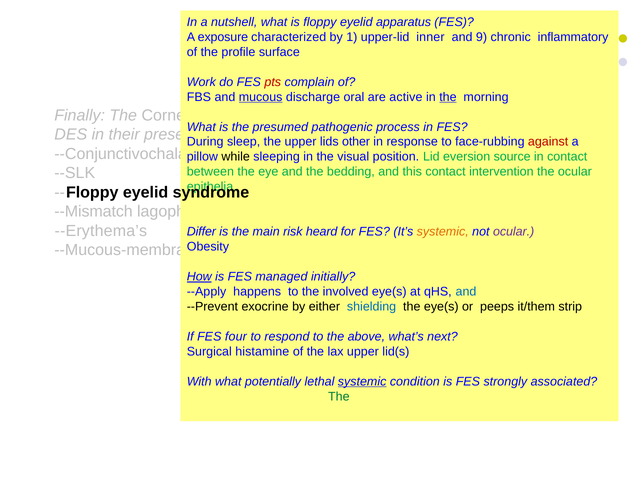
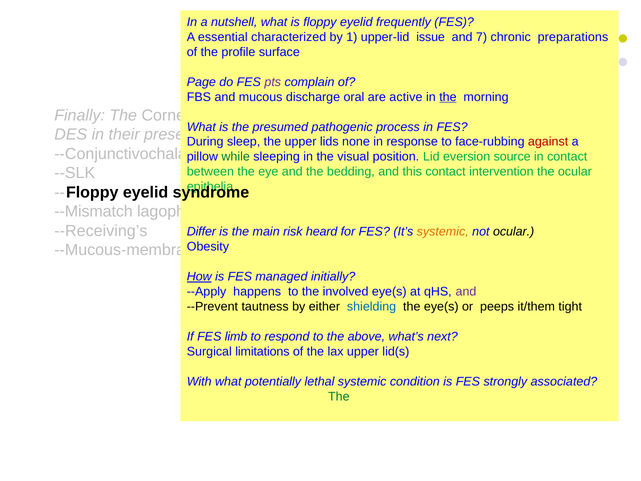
apparatus: apparatus -> frequently (404, 22)
exposure: exposure -> essential (223, 37)
inner: inner -> issue (431, 37)
9: 9 -> 7 (481, 37)
inflammatory: inflammatory -> preparations (573, 37)
Work: Work -> Page (201, 82)
pts colour: red -> purple (273, 82)
mucous underline: present -> none (261, 97)
other: other -> none (356, 142)
while colour: black -> green (236, 157)
--Erythema’s: --Erythema’s -> --Receiving’s (101, 231)
ocular colour: purple -> black (514, 232)
and colour: blue -> purple (466, 291)
exocrine: exocrine -> tautness (265, 306)
strip: strip -> tight (570, 306)
four: four -> limb (236, 336)
histamine: histamine -> limitations (262, 351)
systemic underline: present -> none (362, 381)
